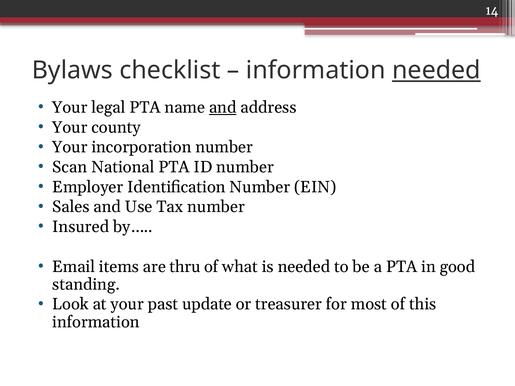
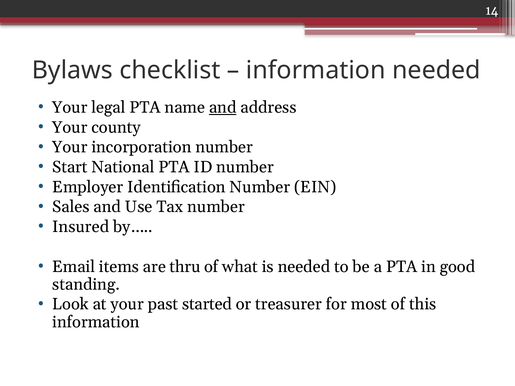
needed underline: present -> none (436, 70)
Scan: Scan -> Start (70, 167)
update: update -> started (207, 304)
